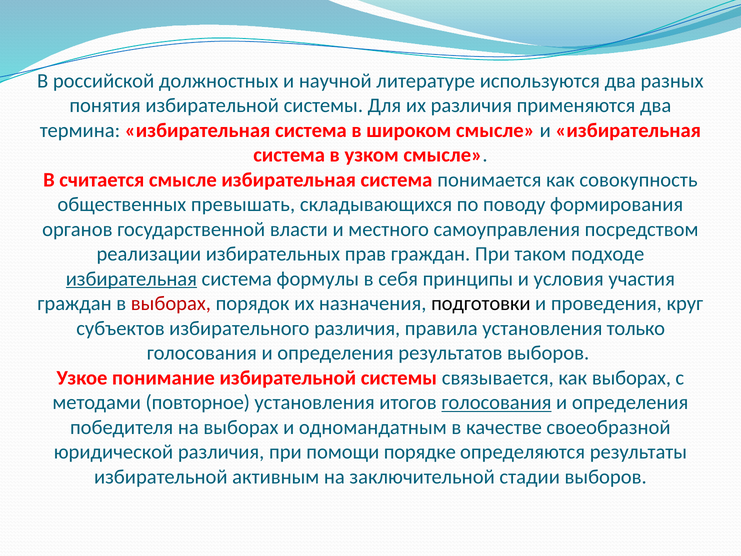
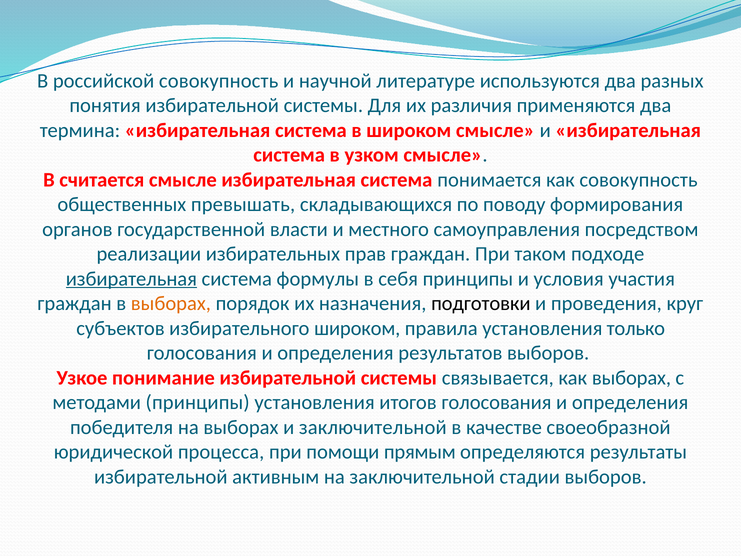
российской должностных: должностных -> совокупность (219, 81)
выборах colour: red -> orange (171, 303)
избирательного различия: различия -> широком (357, 328)
методами повторное: повторное -> принципы (198, 402)
голосования underline: present -> none (496, 402)
и одномандатным: одномандатным -> заключительной (373, 427)
юридической различия: различия -> процесса (221, 452)
порядке: порядке -> прямым (420, 452)
